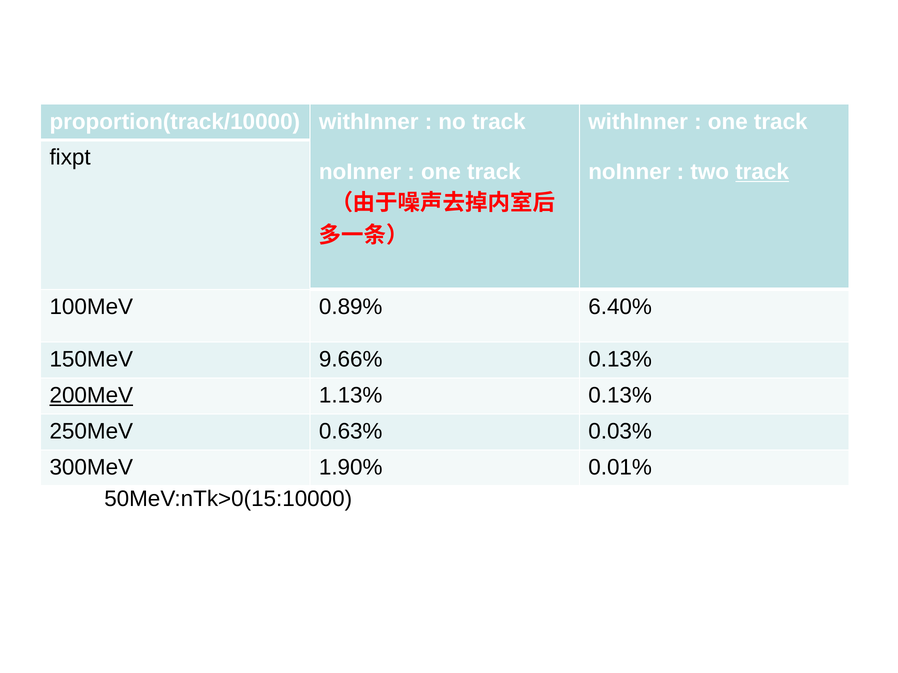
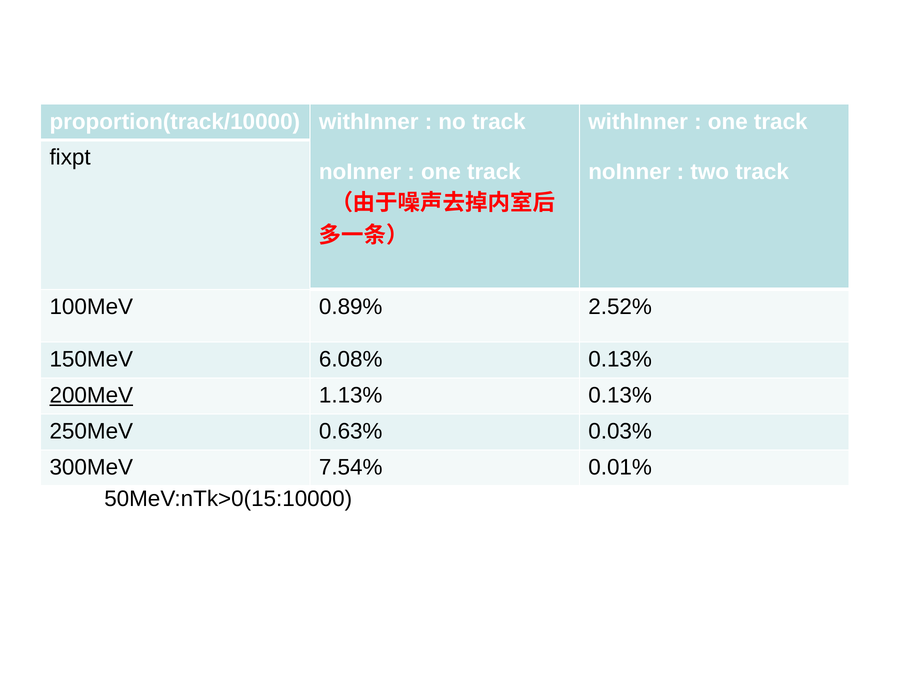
track underline: present -> none (762, 172)
6.40%: 6.40% -> 2.52% (620, 307)
9.66%: 9.66% -> 6.08% (351, 360)
1.90%: 1.90% -> 7.54% (351, 468)
